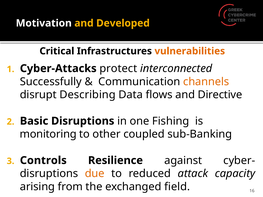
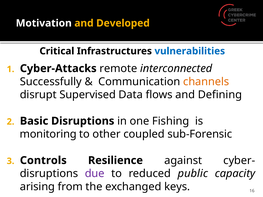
vulnerabilities colour: orange -> blue (190, 51)
protect: protect -> remote (118, 69)
Describing: Describing -> Supervised (88, 95)
Directive: Directive -> Defining (220, 95)
sub-Banking: sub-Banking -> sub-Forensic (200, 134)
due colour: orange -> purple (95, 174)
attack: attack -> public (193, 174)
field: field -> keys (177, 187)
